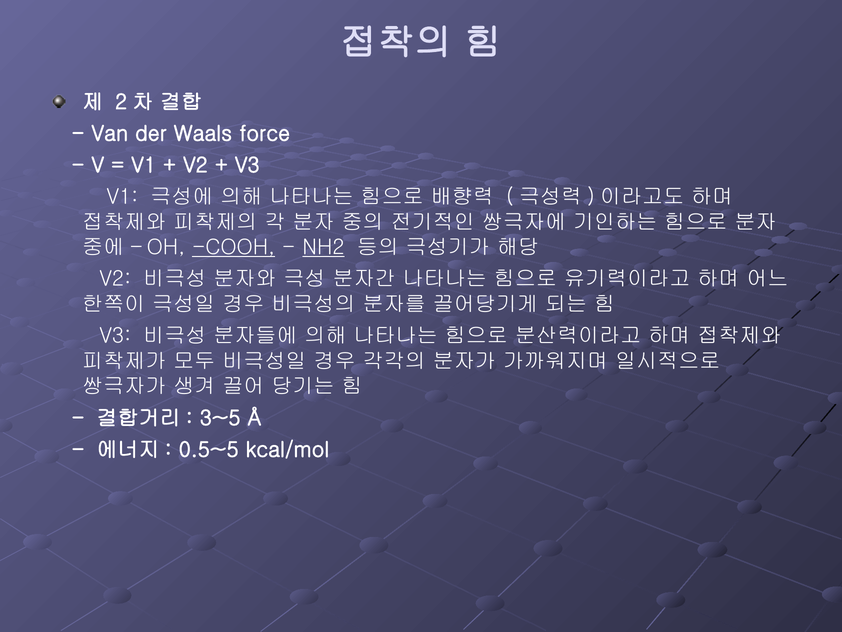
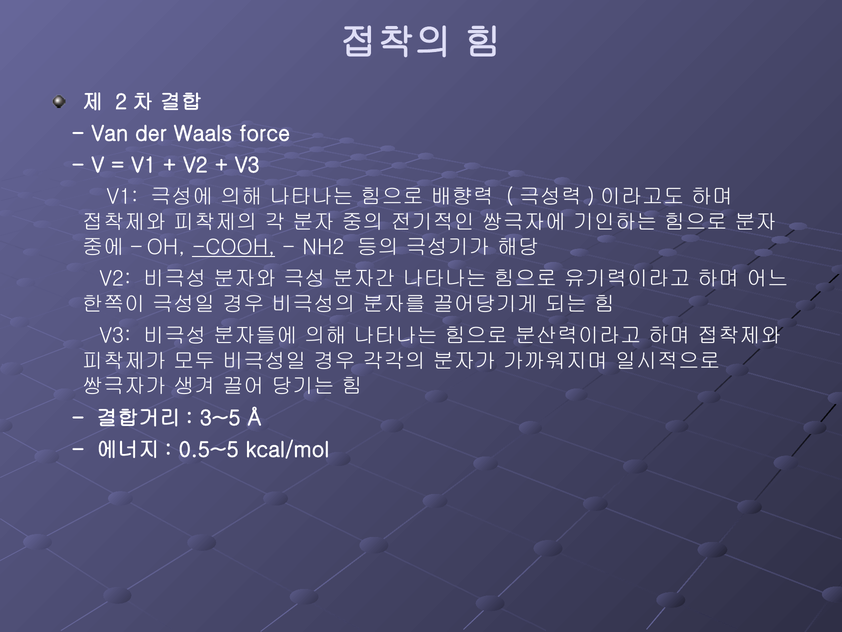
NH2 underline: present -> none (323, 247)
